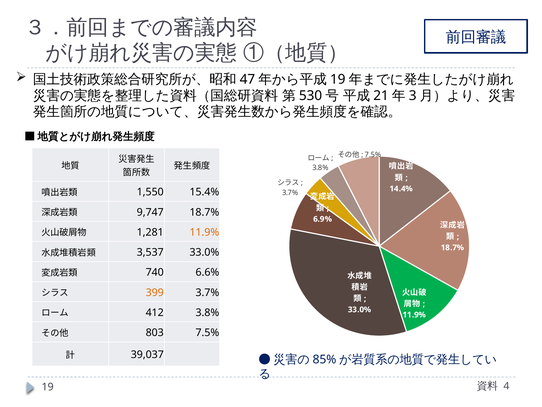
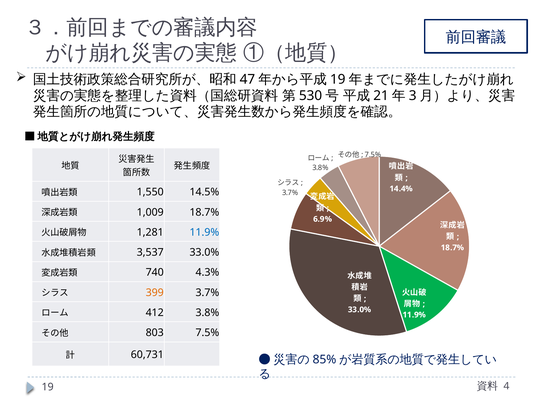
15.4%: 15.4% -> 14.5% (204, 192)
9,747: 9,747 -> 1,009 (150, 212)
11.9% colour: orange -> blue (204, 232)
6.6%: 6.6% -> 4.3% (207, 272)
39,037: 39,037 -> 60,731 (147, 354)
